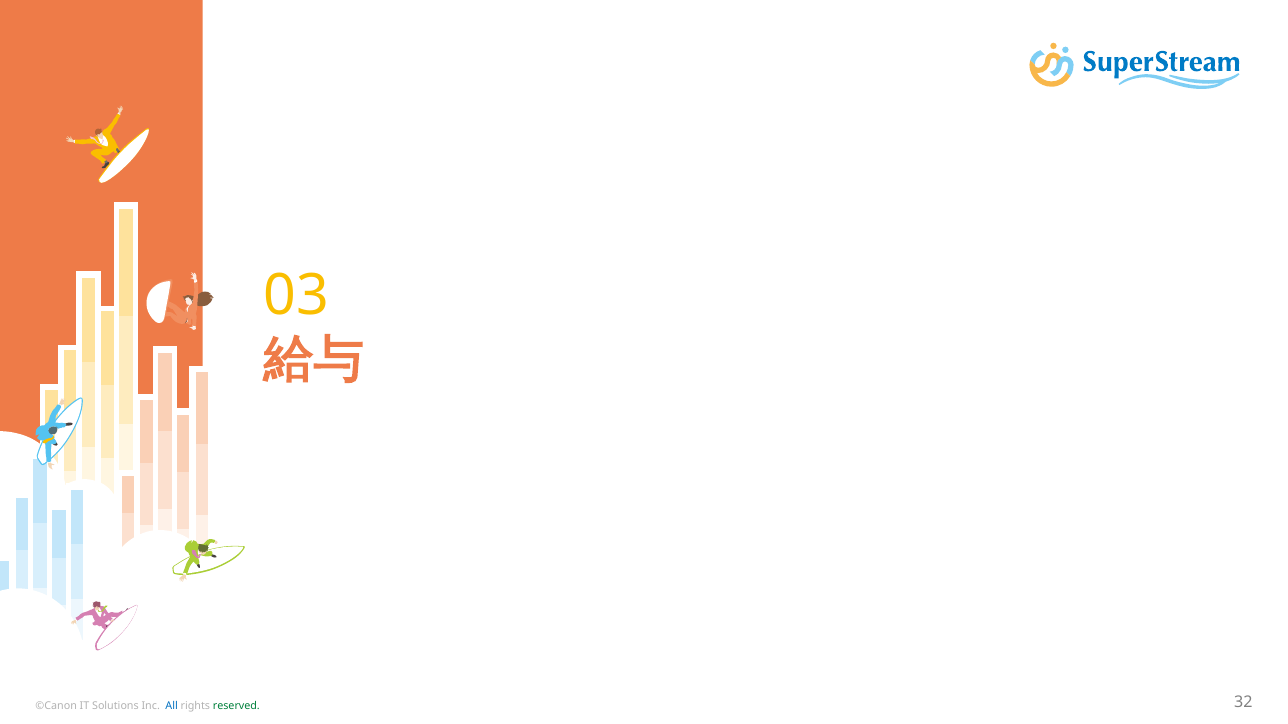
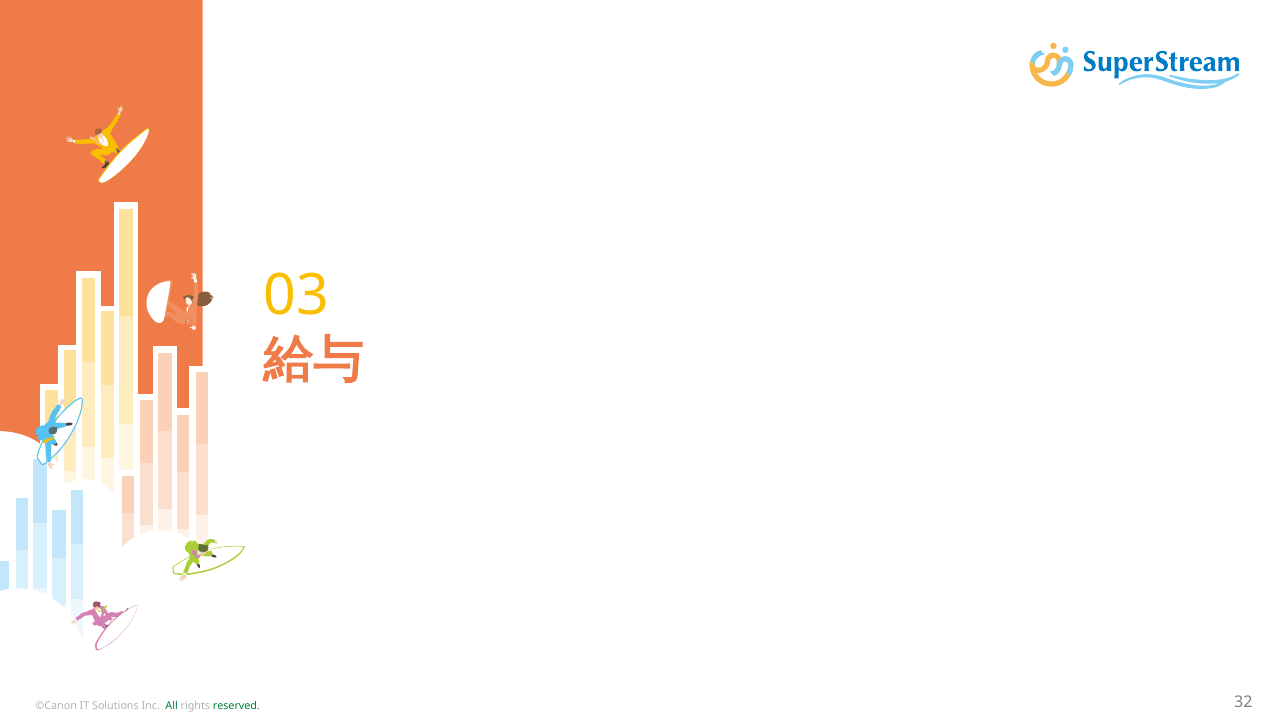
All colour: blue -> green (172, 706)
